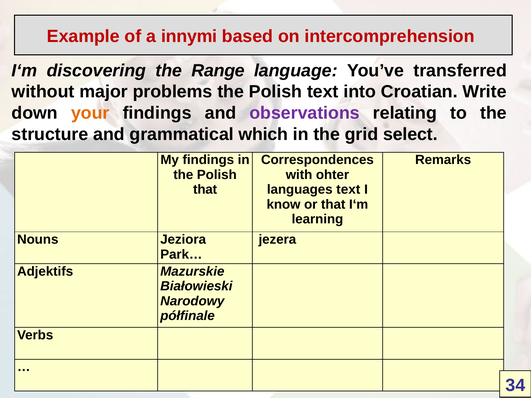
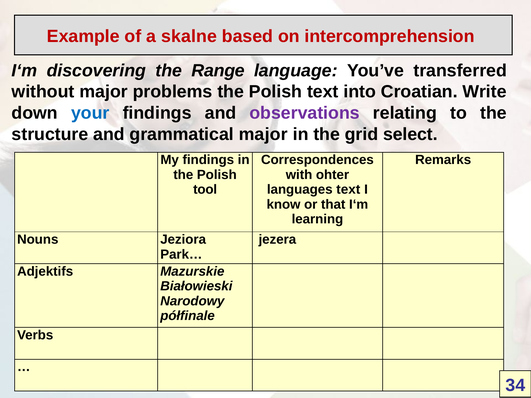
innymi: innymi -> skalne (189, 36)
your colour: orange -> blue (90, 113)
grammatical which: which -> major (263, 134)
that: that -> tool (205, 190)
